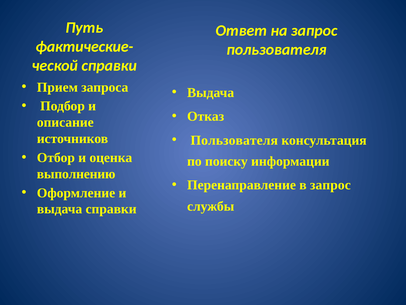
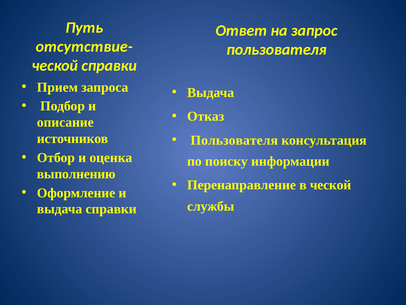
фактические-: фактические- -> отсутствие- (84, 47)
в запрос: запрос -> ческой (330, 185)
